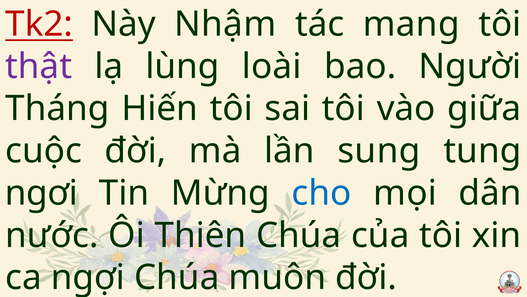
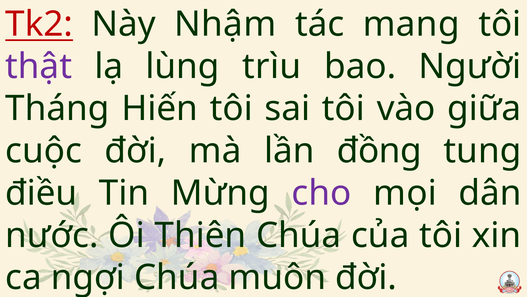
loài: loài -> trìu (272, 66)
sung: sung -> đồng (379, 151)
ngơi: ngơi -> điều (41, 193)
cho colour: blue -> purple (322, 193)
